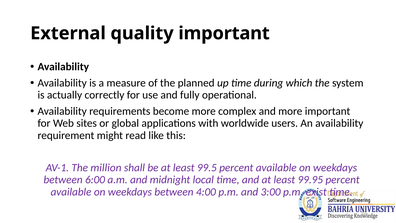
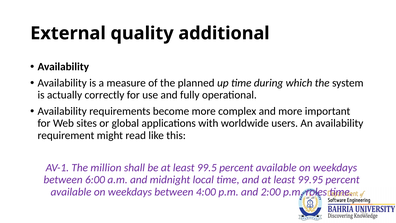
quality important: important -> additional (224, 33)
3:00: 3:00 -> 2:00 (271, 192)
exist: exist -> roles (316, 192)
